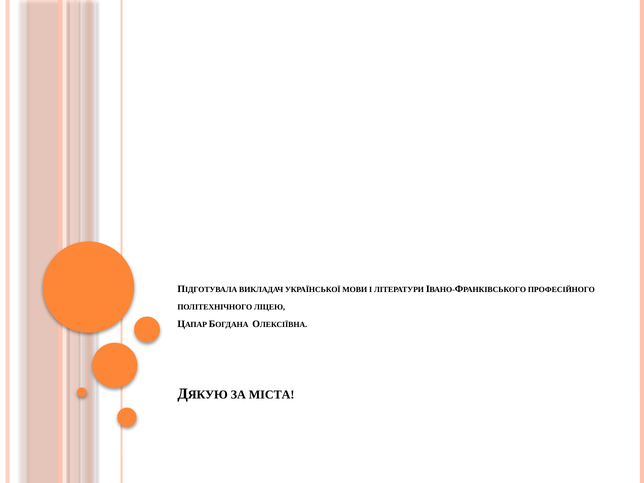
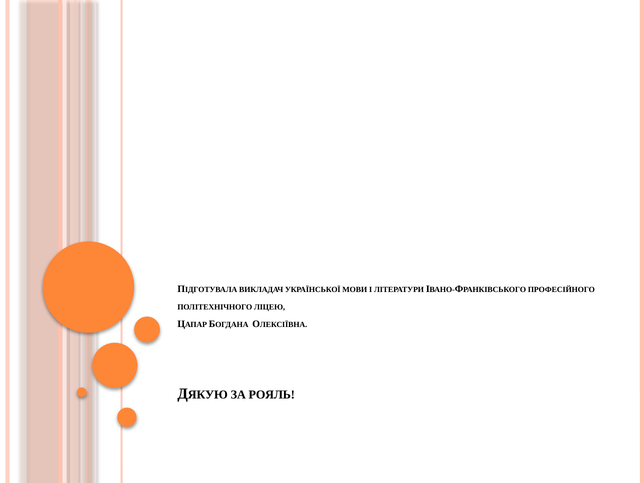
МІСТА: МІСТА -> РОЯЛЬ (272, 395)
